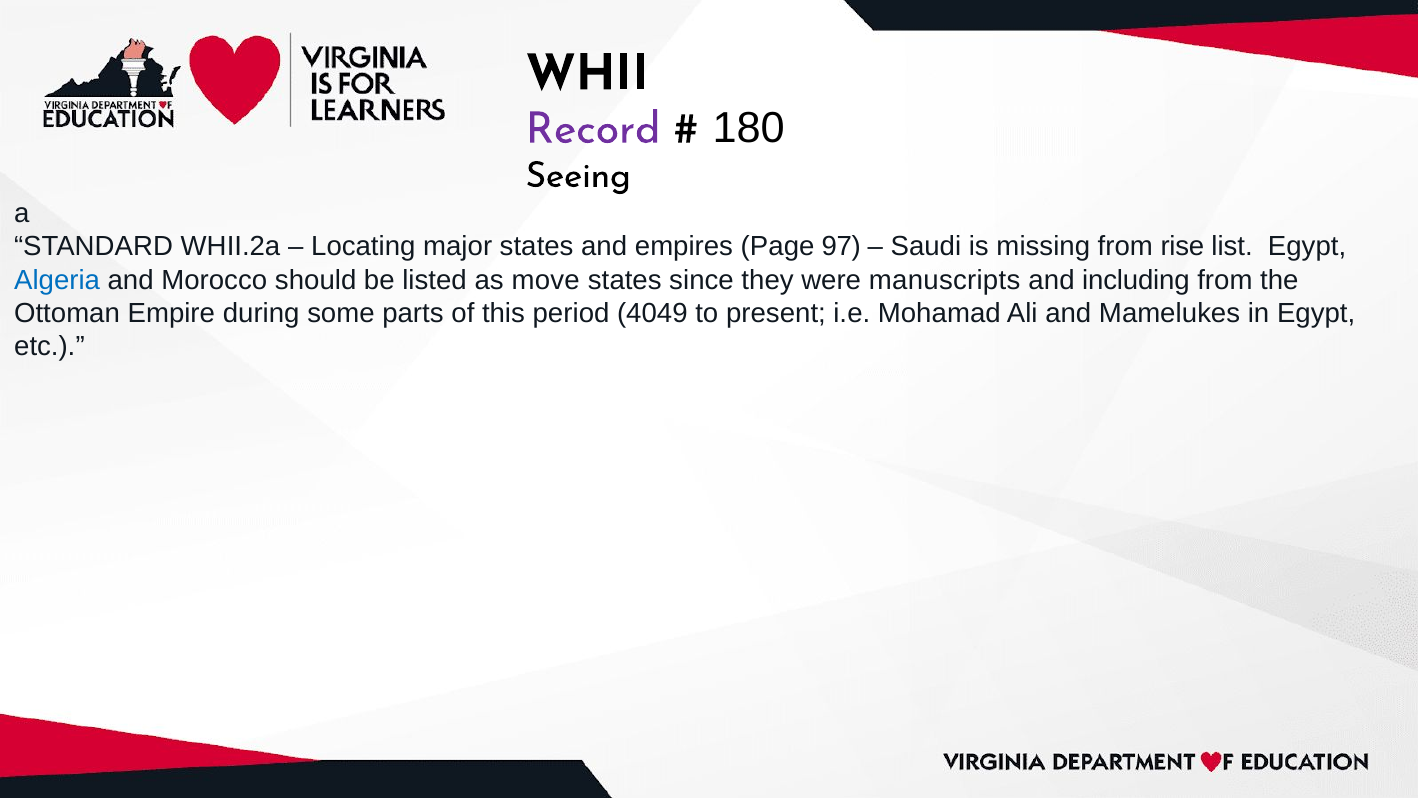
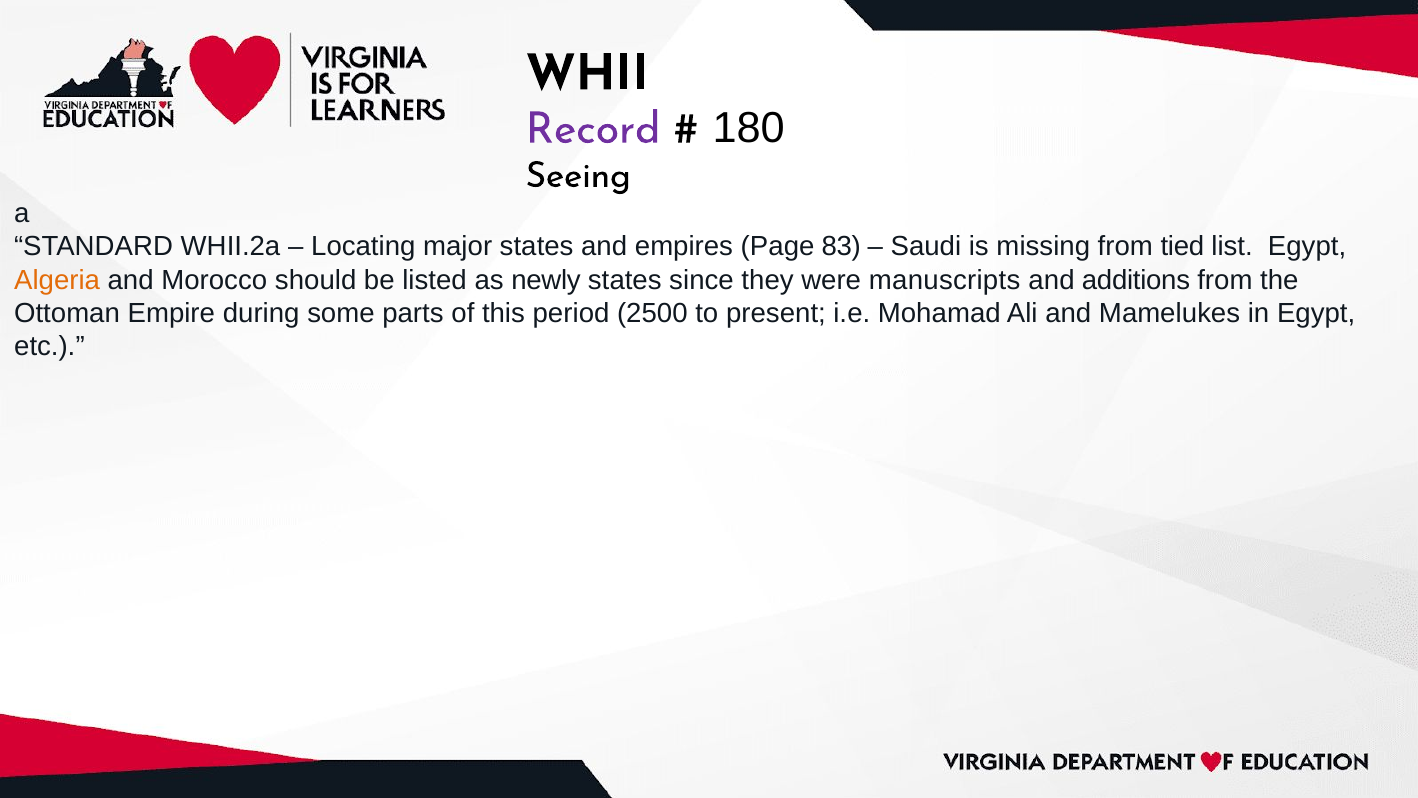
97: 97 -> 83 (841, 247)
rise: rise -> tied (1182, 247)
Algeria colour: blue -> orange (57, 280)
move: move -> newly (546, 280)
including: including -> additions (1136, 280)
4049: 4049 -> 2500 (652, 313)
